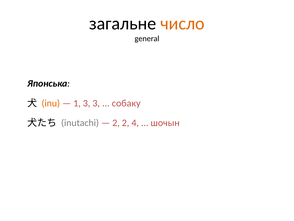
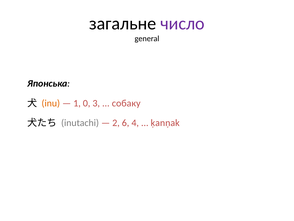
число colour: orange -> purple (182, 24)
1 3: 3 -> 0 (87, 103)
2 2: 2 -> 6 (126, 123)
шочын: шочын -> ķanņak (165, 123)
